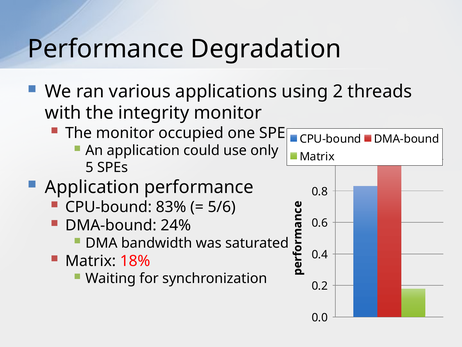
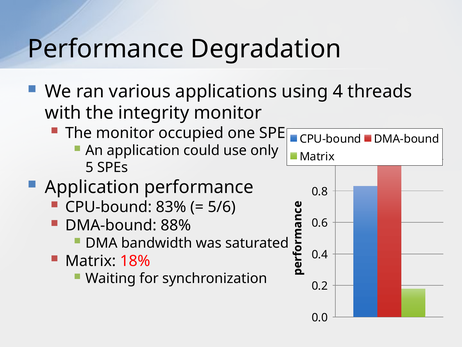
2: 2 -> 4 (338, 91)
24%: 24% -> 88% (176, 225)
